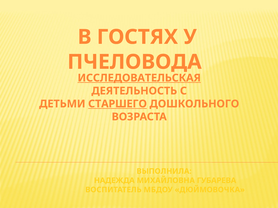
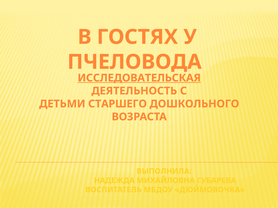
СТАРШЕГО underline: present -> none (118, 104)
